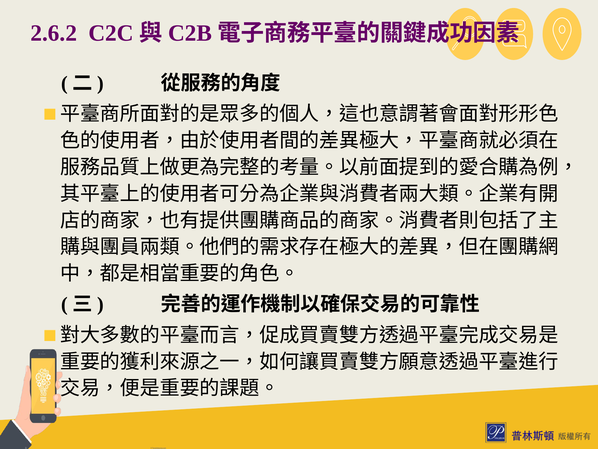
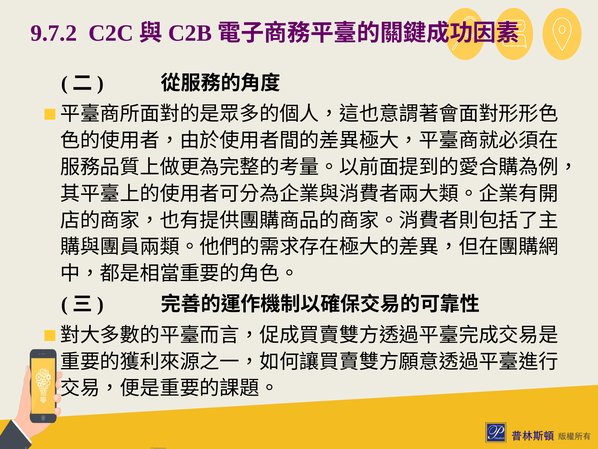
2.6.2: 2.6.2 -> 9.7.2 (54, 33)
